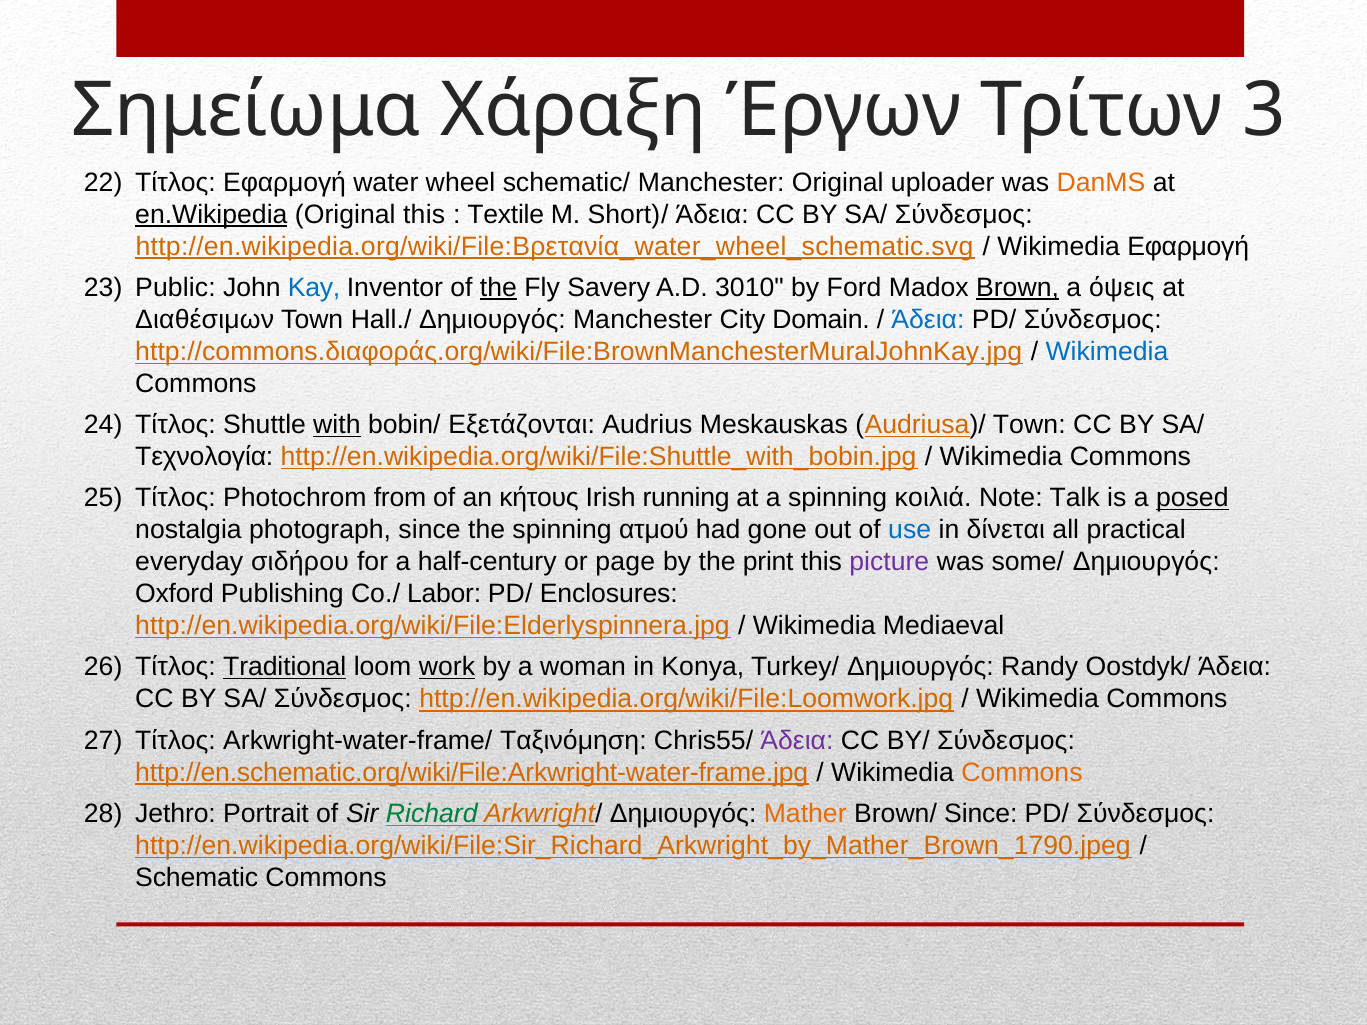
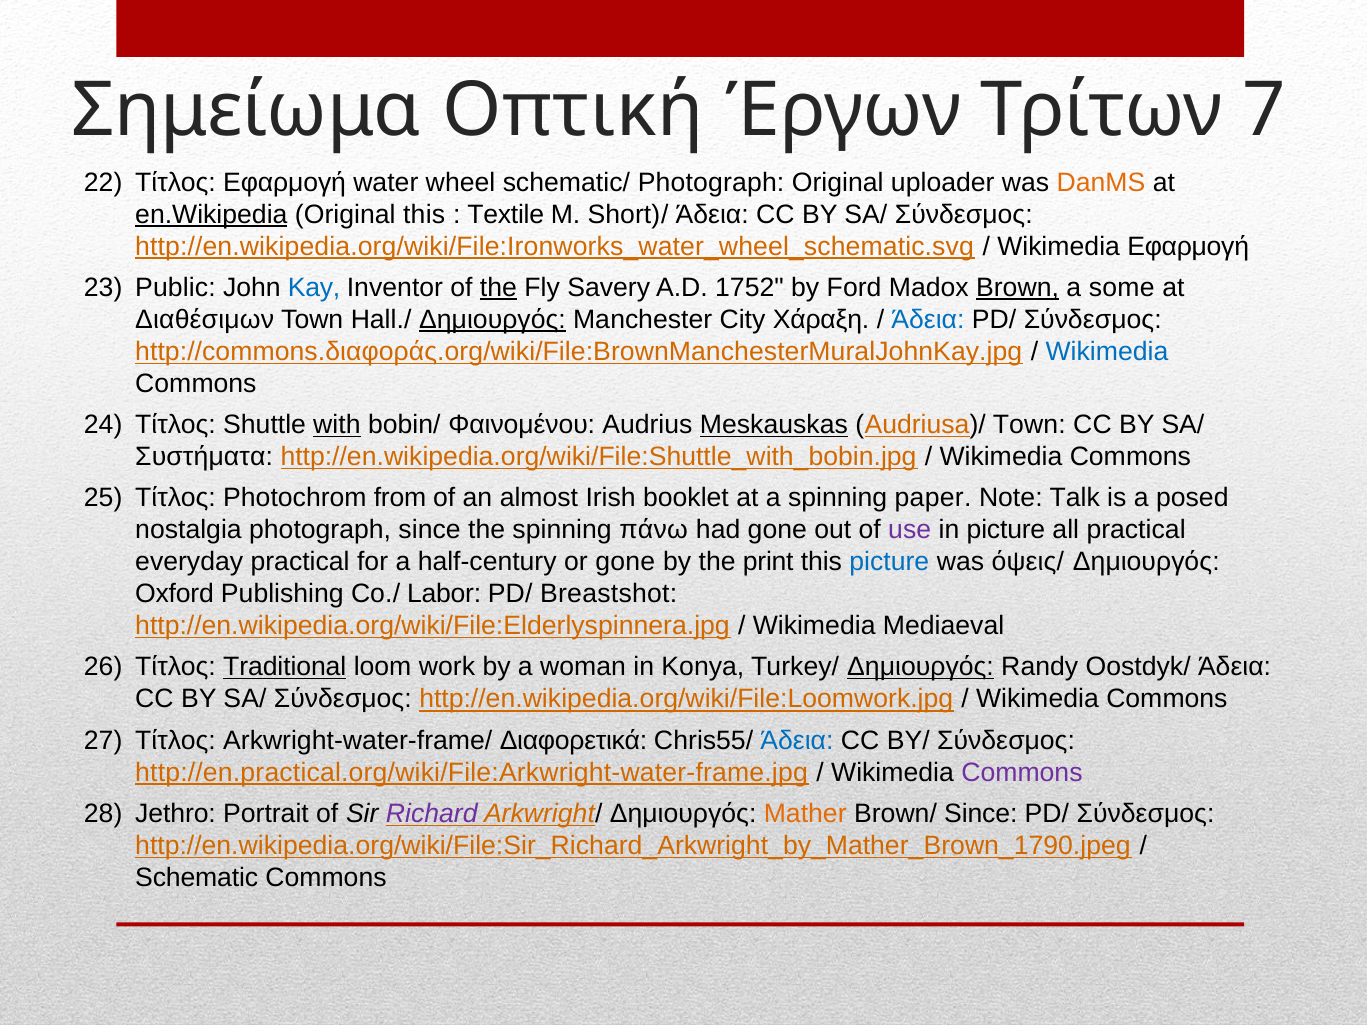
Χάραξη: Χάραξη -> Οπτική (573, 110)
3: 3 -> 7 (1264, 110)
schematic/ Manchester: Manchester -> Photograph (711, 183)
http://en.wikipedia.org/wiki/File:Βρετανία_water_wheel_schematic.svg: http://en.wikipedia.org/wiki/File:Βρετανία_water_wheel_schematic.svg -> http://en.wikipedia.org/wiki/File:Ironworks_water_wheel_schematic.svg (555, 246)
3010: 3010 -> 1752 (749, 288)
όψεις: όψεις -> some (1122, 288)
Δημιουργός underline: none -> present (492, 320)
Domain: Domain -> Χάραξη (821, 320)
Εξετάζονται: Εξετάζονται -> Φαινομένου (522, 425)
Meskauskas underline: none -> present (774, 425)
Τεχνολογία: Τεχνολογία -> Συστήματα (204, 457)
κήτους: κήτους -> almost (539, 498)
running: running -> booklet (686, 498)
κοιλιά: κοιλιά -> paper (933, 498)
posed underline: present -> none (1192, 498)
ατμού: ατμού -> πάνω (654, 530)
use colour: blue -> purple (910, 530)
in δίνεται: δίνεται -> picture (1006, 530)
everyday σιδήρου: σιδήρου -> practical (300, 562)
or page: page -> gone (625, 562)
picture colour: purple -> blue (889, 562)
some/: some/ -> όψεις/ (1028, 562)
Enclosures: Enclosures -> Breastshot (609, 594)
work underline: present -> none (447, 667)
Δημιουργός underline: none -> present (921, 667)
Ταξινόμηση: Ταξινόμηση -> Διαφορετικά (573, 741)
Άδεια colour: purple -> blue (797, 741)
http://en.schematic.org/wiki/File:Arkwright-water-frame.jpg: http://en.schematic.org/wiki/File:Arkwright-water-frame.jpg -> http://en.practical.org/wiki/File:Arkwright-water-frame.jpg (472, 773)
Commons colour: orange -> purple (1022, 773)
Richard colour: green -> purple (432, 814)
